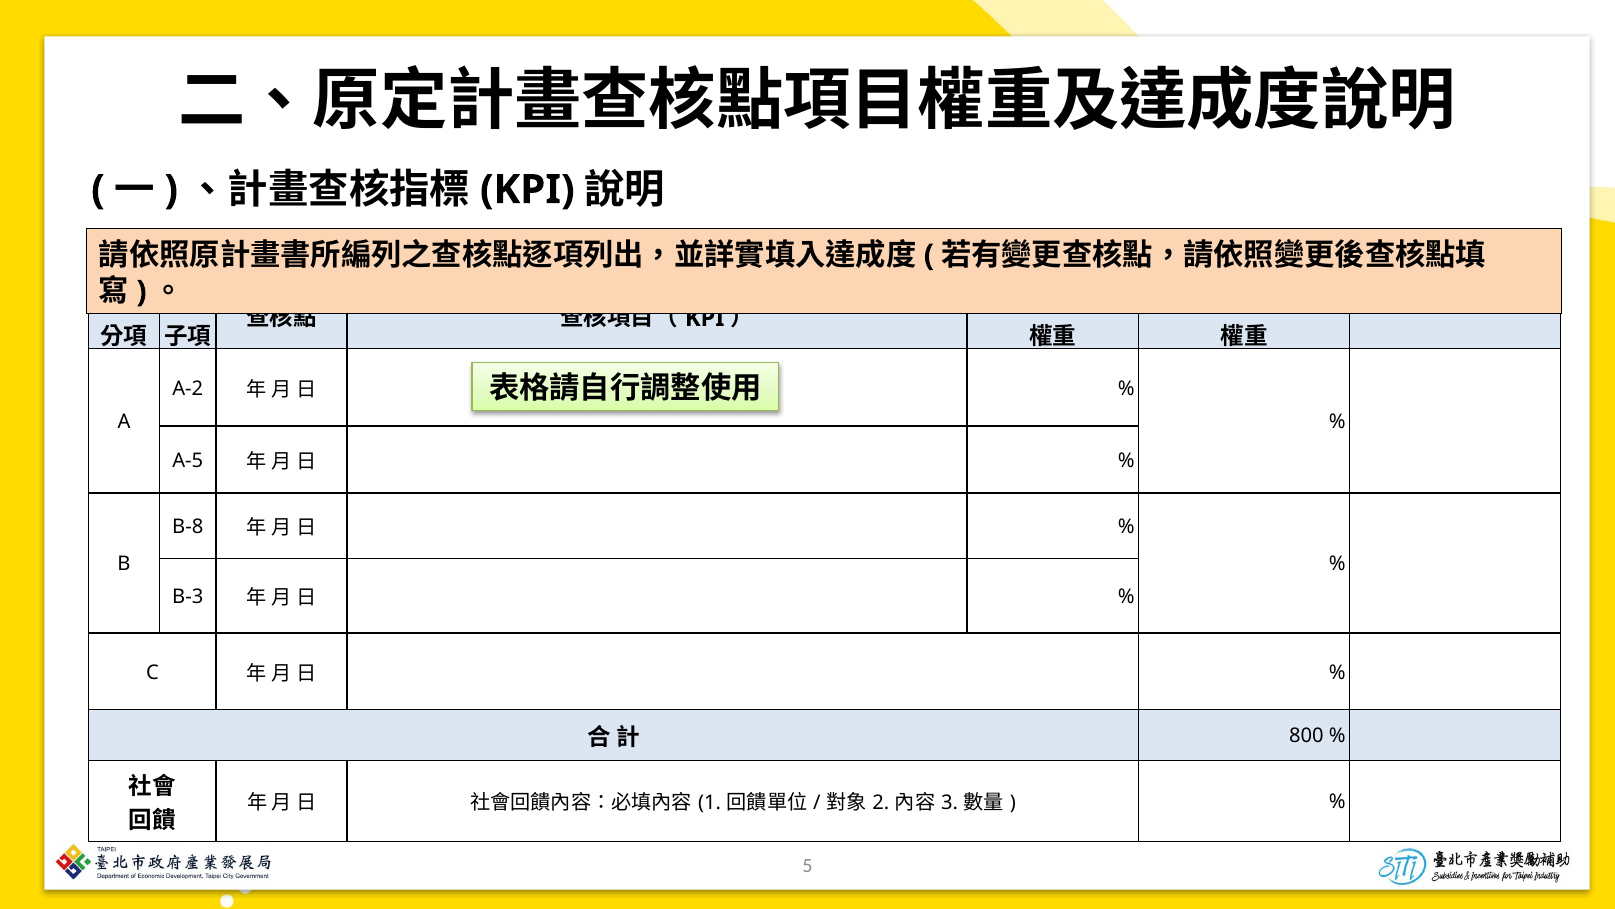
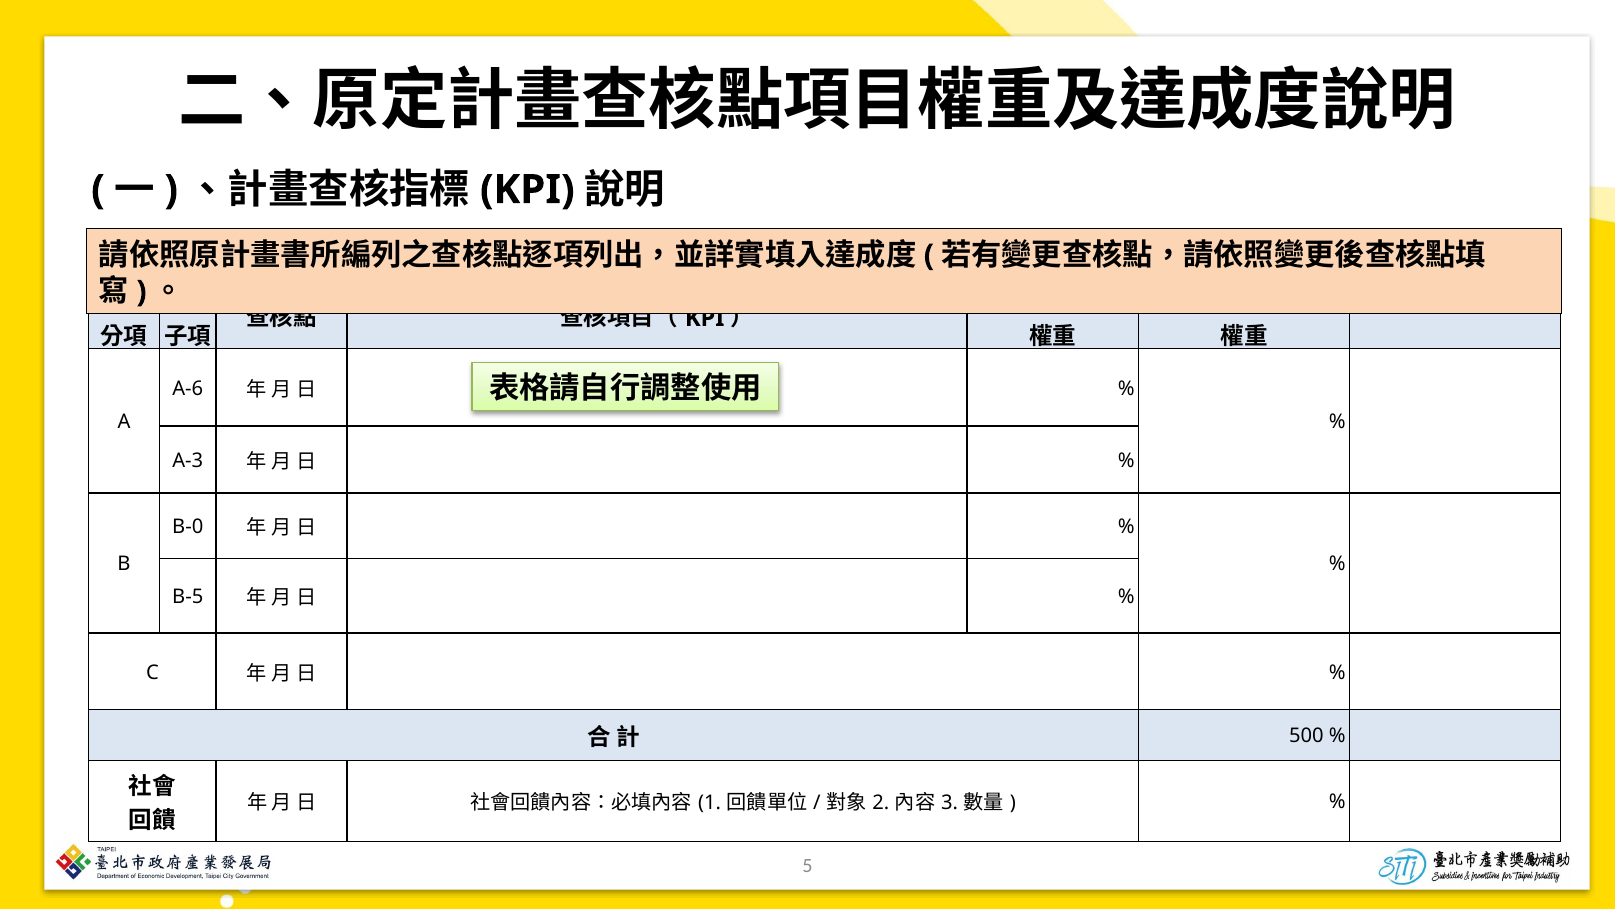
A-2: A-2 -> A-6 (188, 388)
A-5: A-5 -> A-3 (188, 460)
B-8: B-8 -> B-0 (188, 527)
B-3: B-3 -> B-5 (188, 597)
800: 800 -> 500 (1306, 736)
